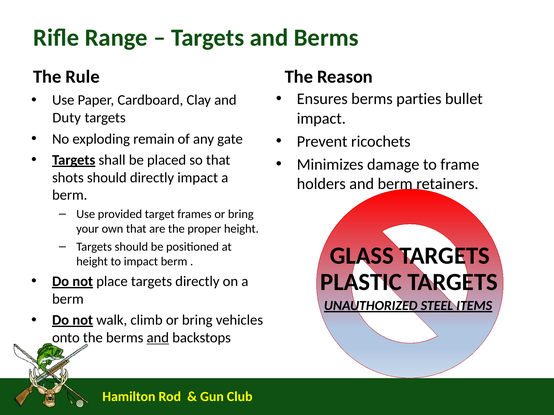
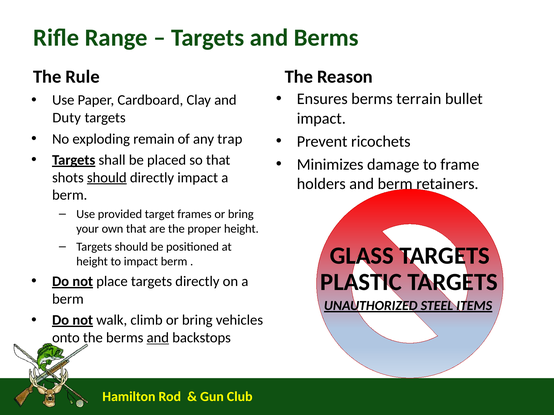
parties: parties -> terrain (419, 99)
gate: gate -> trap (230, 139)
should underline: none -> present (107, 178)
